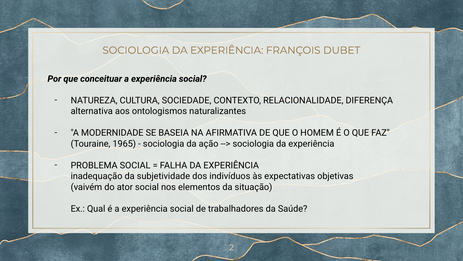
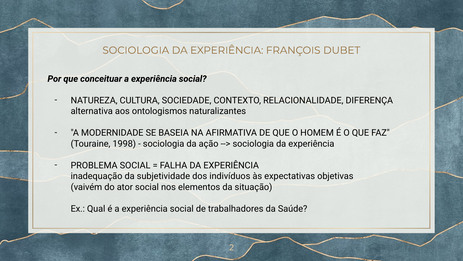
1965: 1965 -> 1998 (124, 144)
